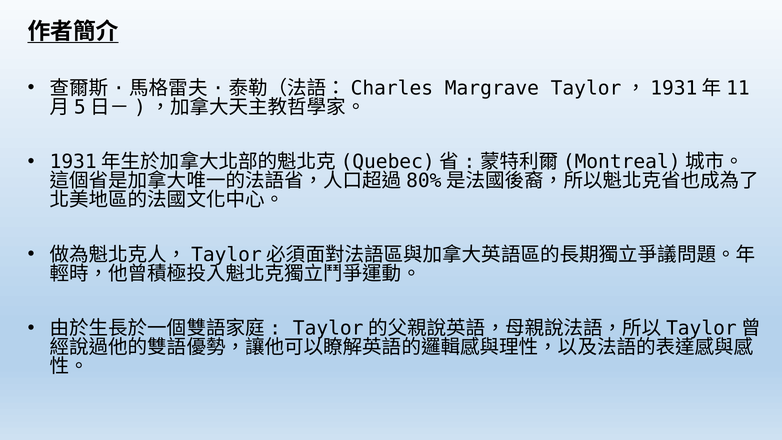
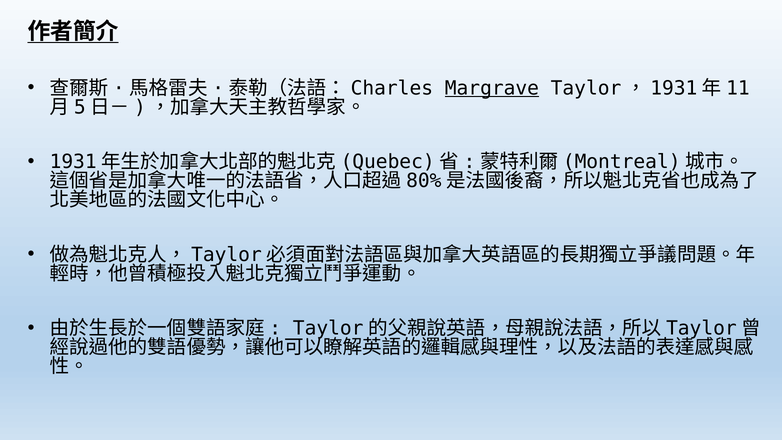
Margrave underline: none -> present (492, 88)
